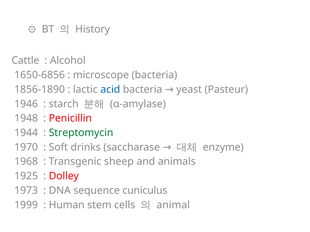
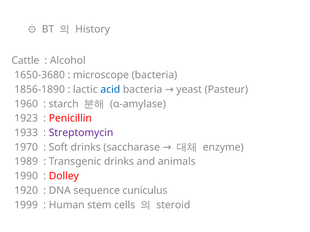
1650-6856: 1650-6856 -> 1650-3680 (40, 75)
1946: 1946 -> 1960 (26, 104)
1948: 1948 -> 1923 (26, 119)
1944: 1944 -> 1933 (26, 133)
Streptomycin colour: green -> purple (81, 133)
1968: 1968 -> 1989 (26, 162)
Transgenic sheep: sheep -> drinks (119, 162)
1925: 1925 -> 1990 (26, 176)
1973: 1973 -> 1920 (26, 191)
animal: animal -> steroid (173, 205)
